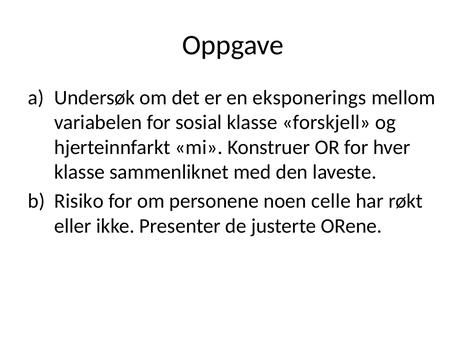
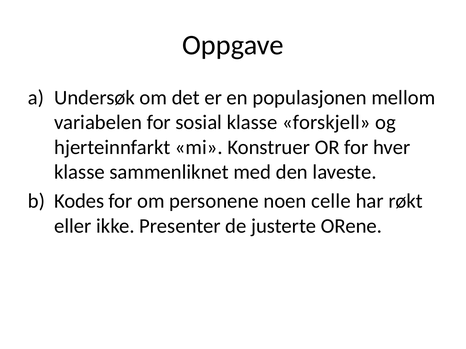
eksponerings: eksponerings -> populasjonen (310, 98)
Risiko: Risiko -> Kodes (79, 201)
